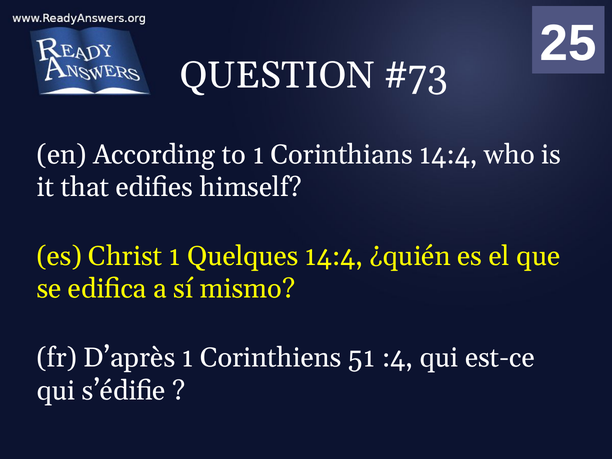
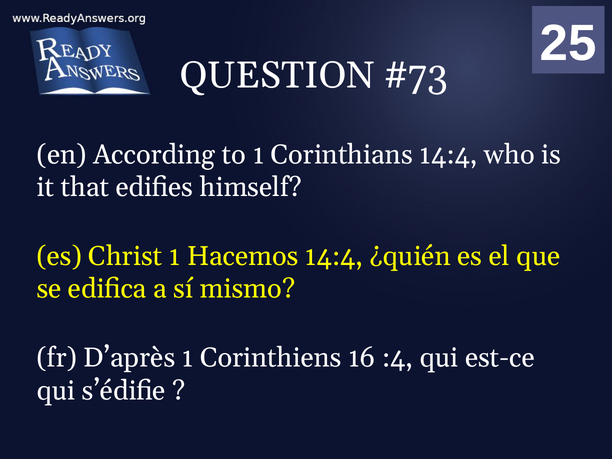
Quelques: Quelques -> Hacemos (243, 256)
Corinthiens 51: 51 -> 16 (362, 358)
